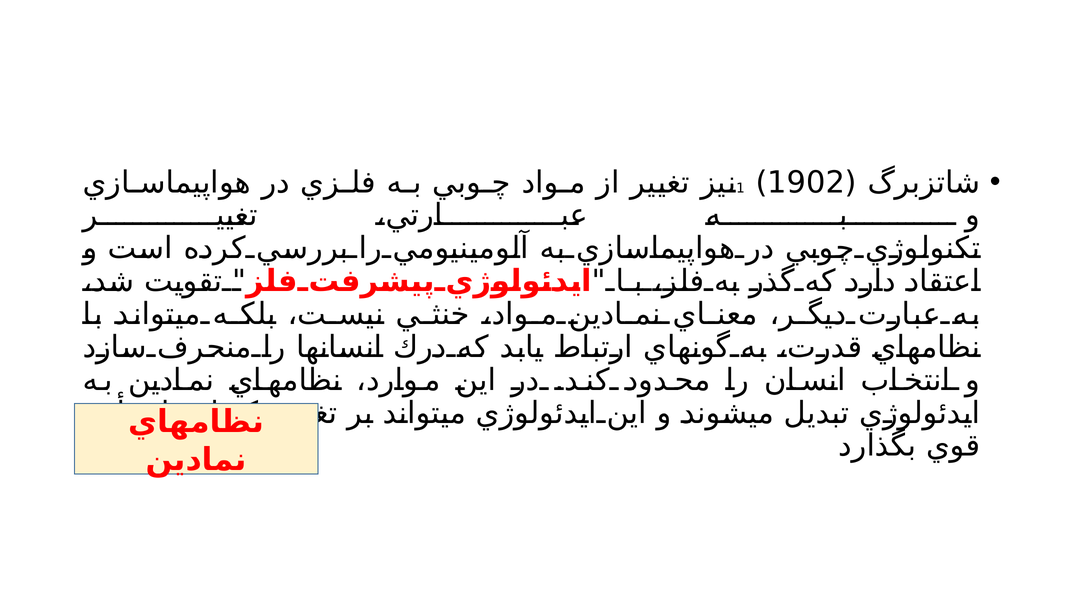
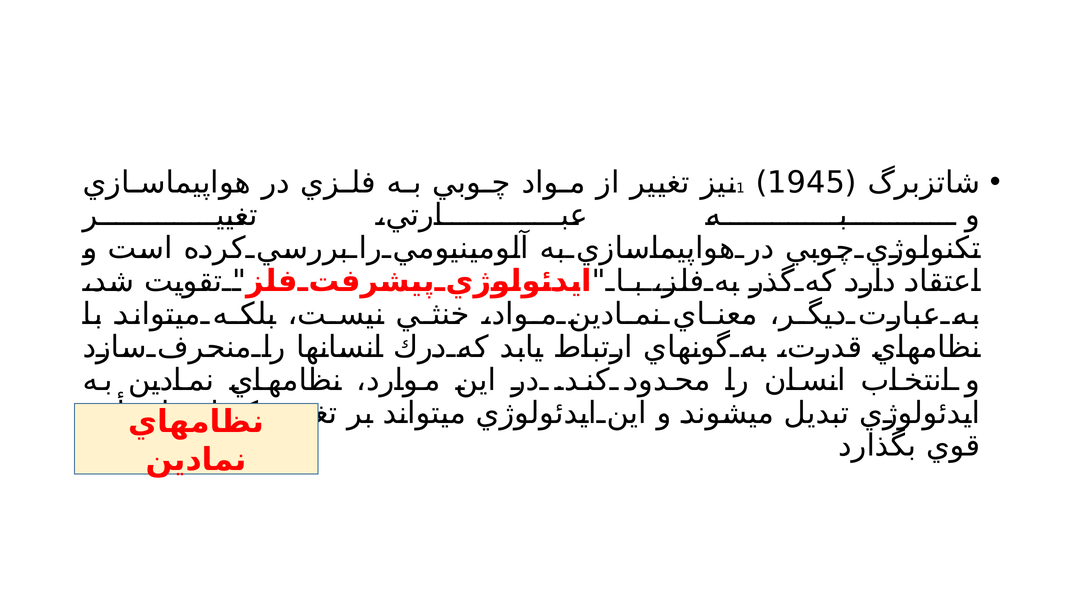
1902: 1902 -> 1945 (806, 183)
